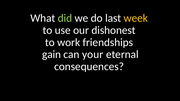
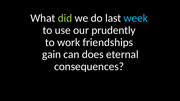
week colour: yellow -> light blue (136, 18)
dishonest: dishonest -> prudently (114, 30)
your: your -> does (93, 55)
